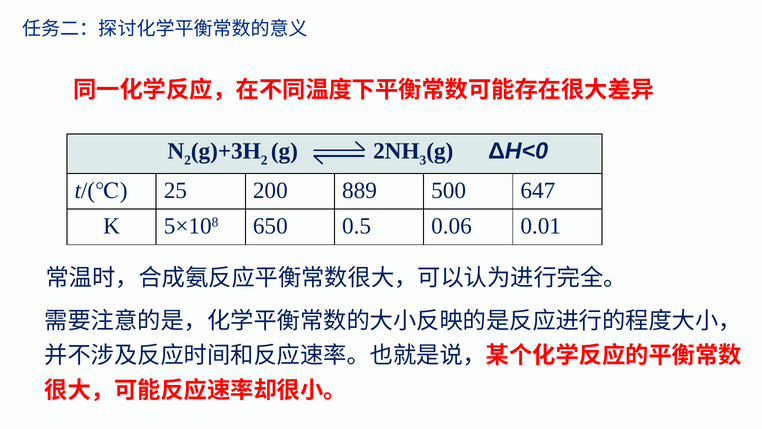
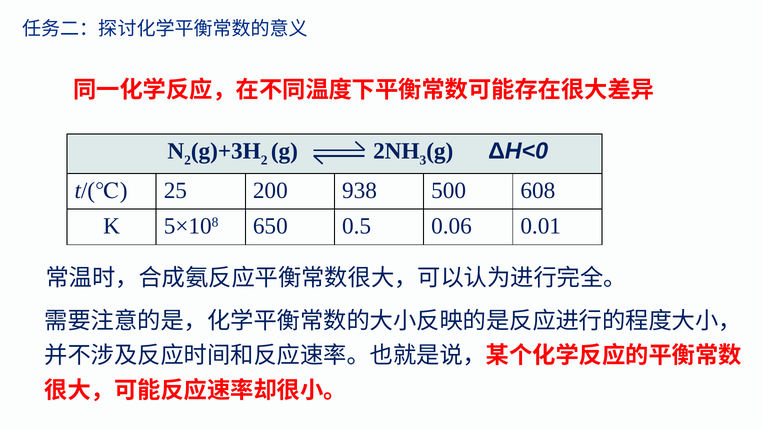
889: 889 -> 938 (360, 190)
647: 647 -> 608 (538, 190)
